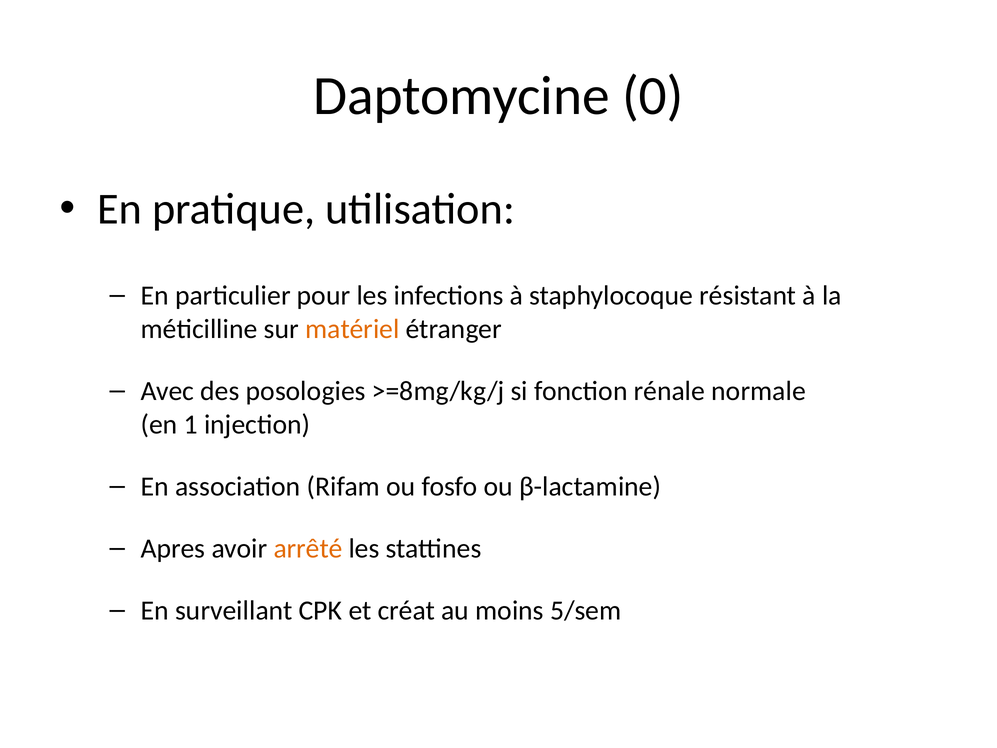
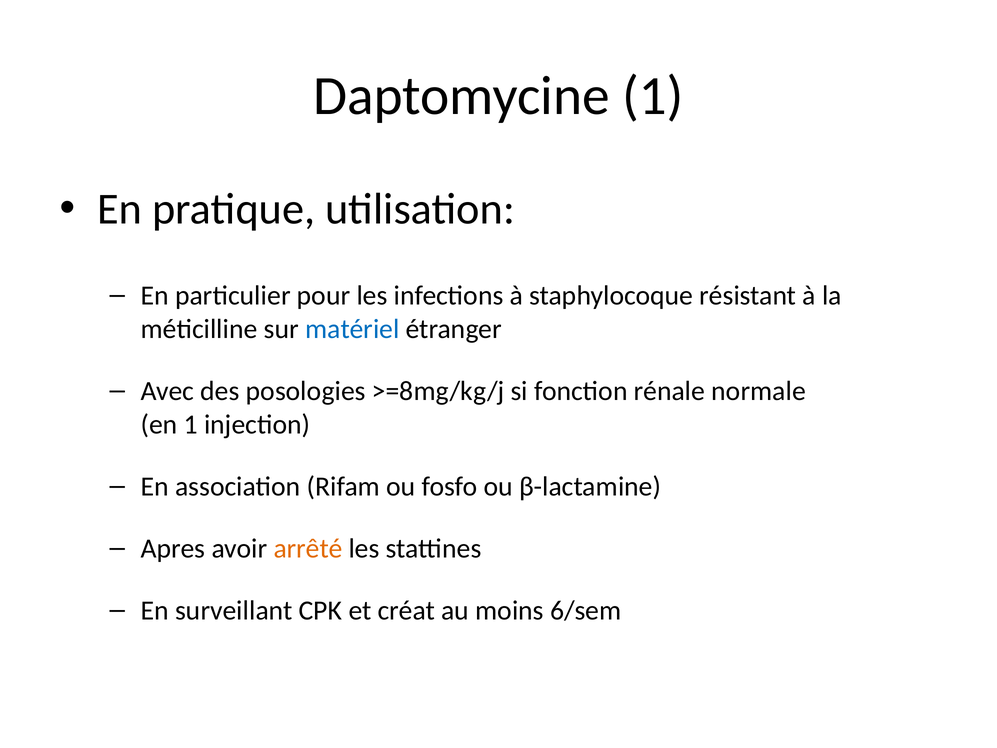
Daptomycine 0: 0 -> 1 (653, 96)
matériel colour: orange -> blue (352, 329)
5/sem: 5/sem -> 6/sem (586, 611)
